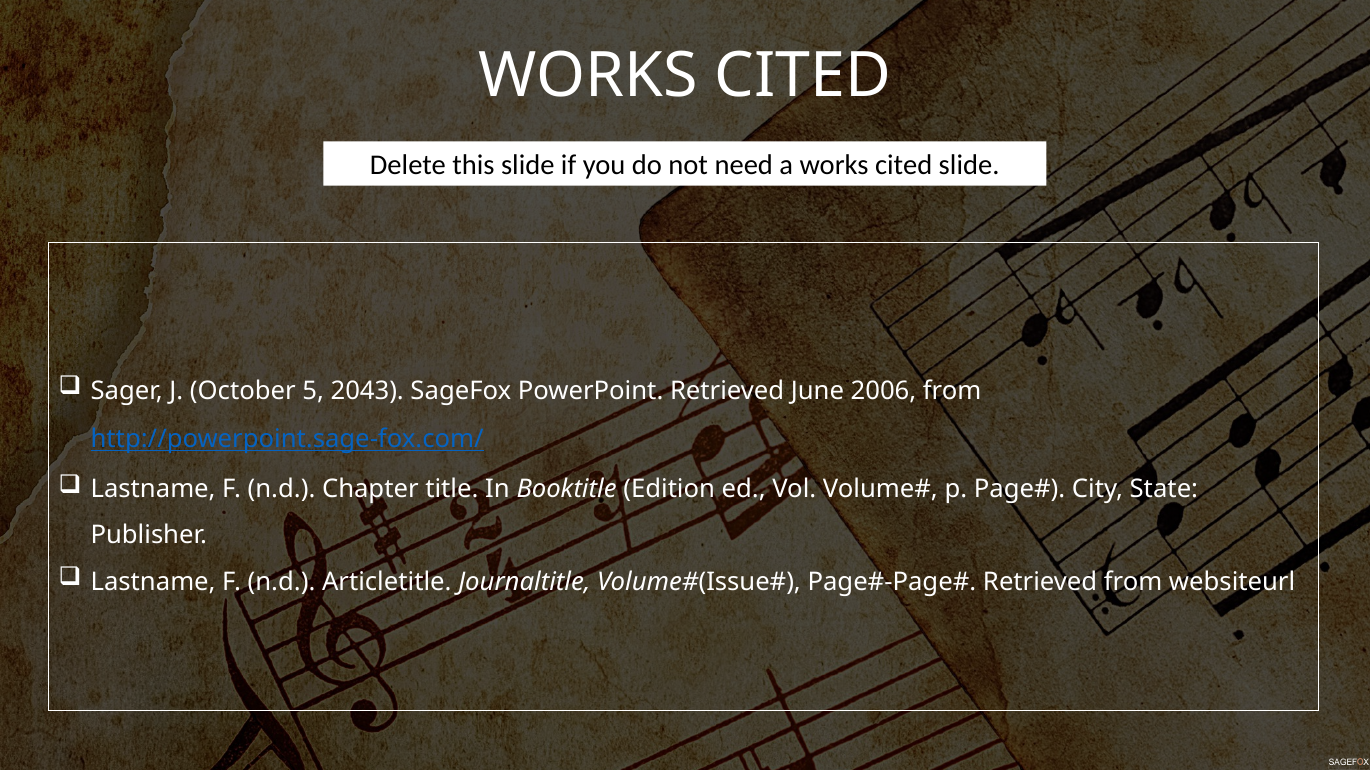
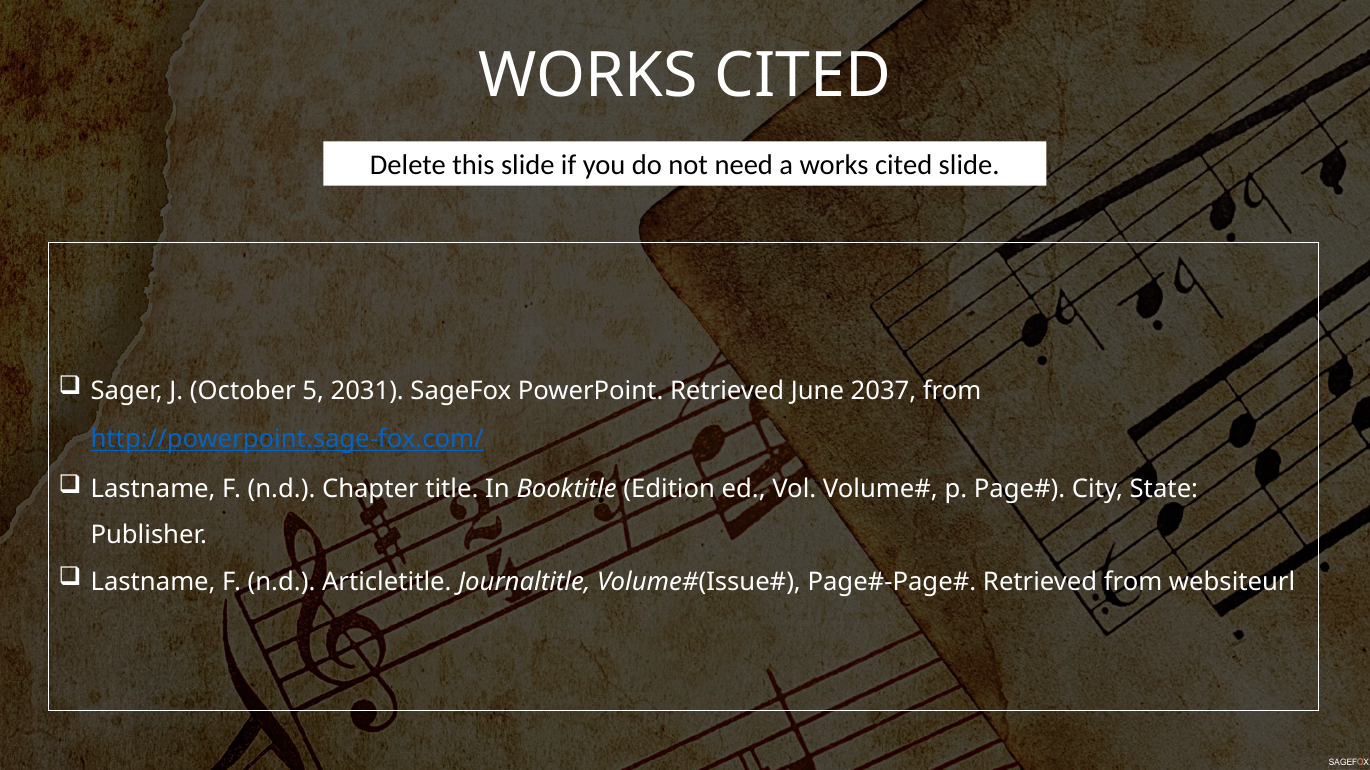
2043: 2043 -> 2031 (367, 391)
2006: 2006 -> 2037 (883, 391)
